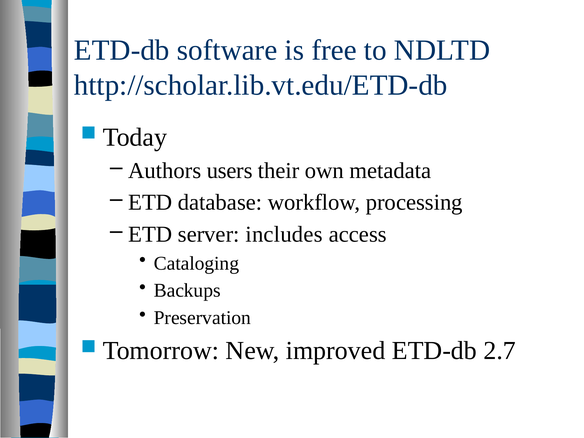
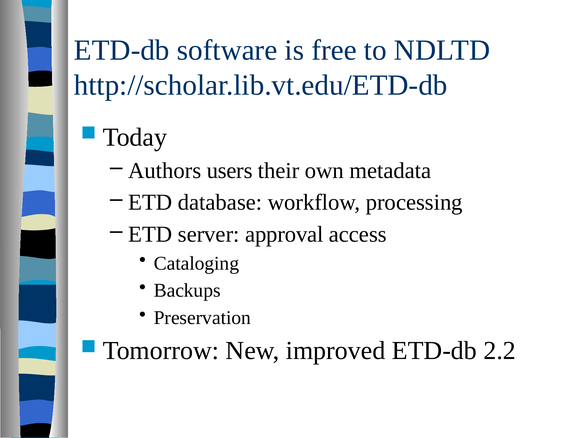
includes: includes -> approval (284, 234)
2.7: 2.7 -> 2.2 (500, 351)
